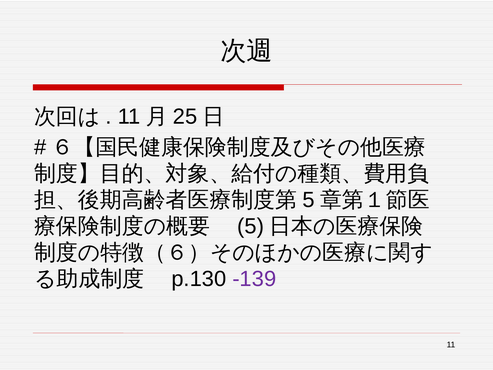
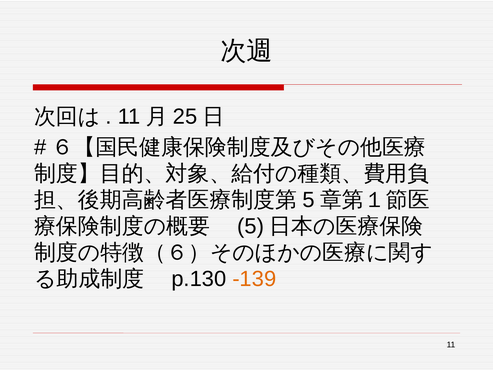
-139 colour: purple -> orange (254, 279)
